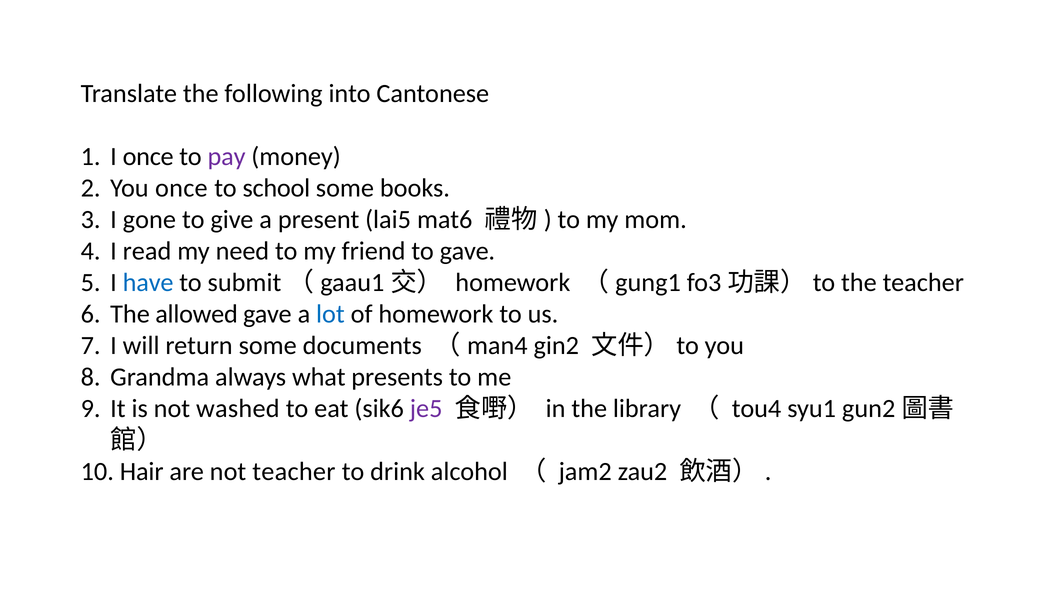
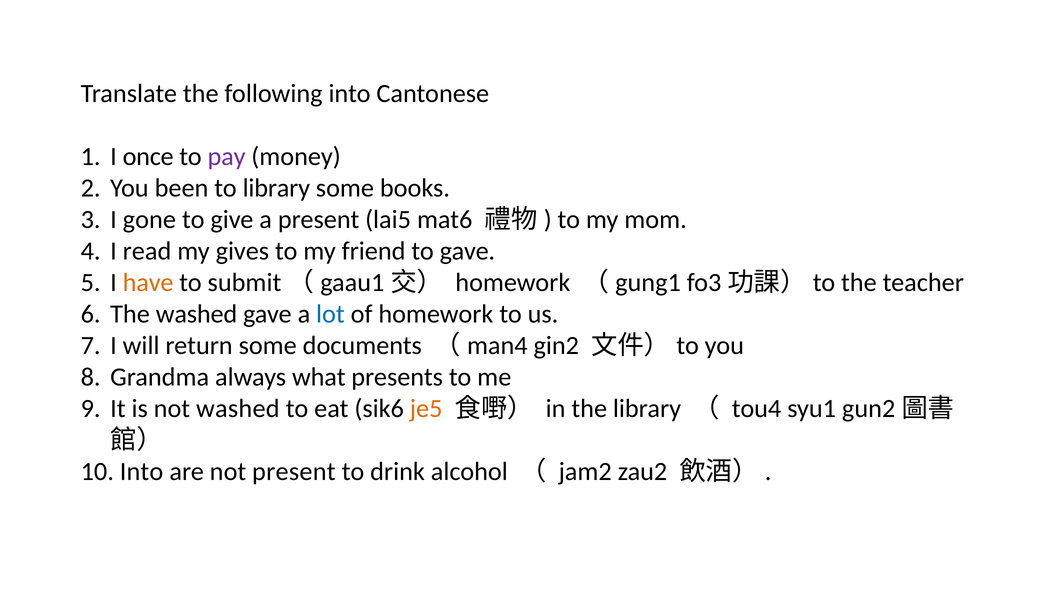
You once: once -> been (182, 188)
to school: school -> library (276, 188)
need: need -> gives (242, 251)
have colour: blue -> orange (148, 283)
The allowed: allowed -> washed (197, 314)
je5 colour: purple -> orange (426, 409)
Hair: Hair -> Into (142, 472)
not teacher: teacher -> present (294, 472)
